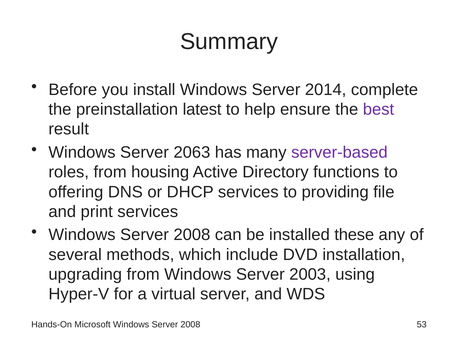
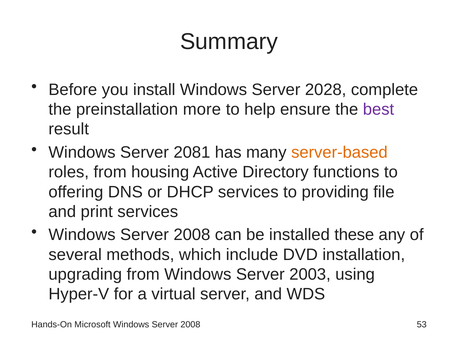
2014: 2014 -> 2028 (326, 90)
latest: latest -> more (202, 110)
2063: 2063 -> 2081 (192, 152)
server-based colour: purple -> orange (339, 152)
